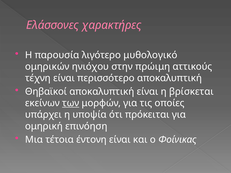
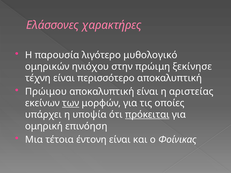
αττικούς: αττικούς -> ξεκίνησε (192, 67)
Θηβαϊκοί: Θηβαϊκοί -> Πρώιμου (46, 92)
βρίσκεται: βρίσκεται -> αριστείας (191, 92)
πρόκειται underline: none -> present (147, 115)
